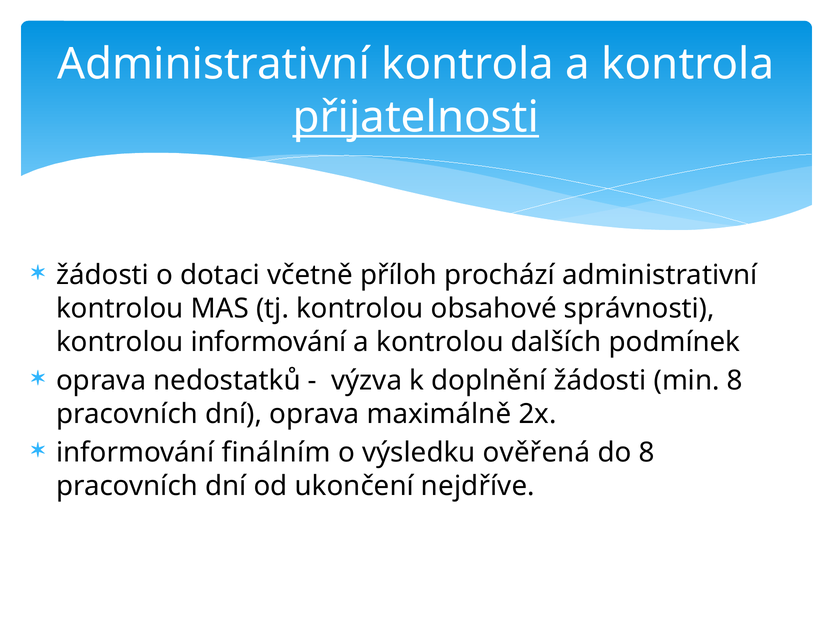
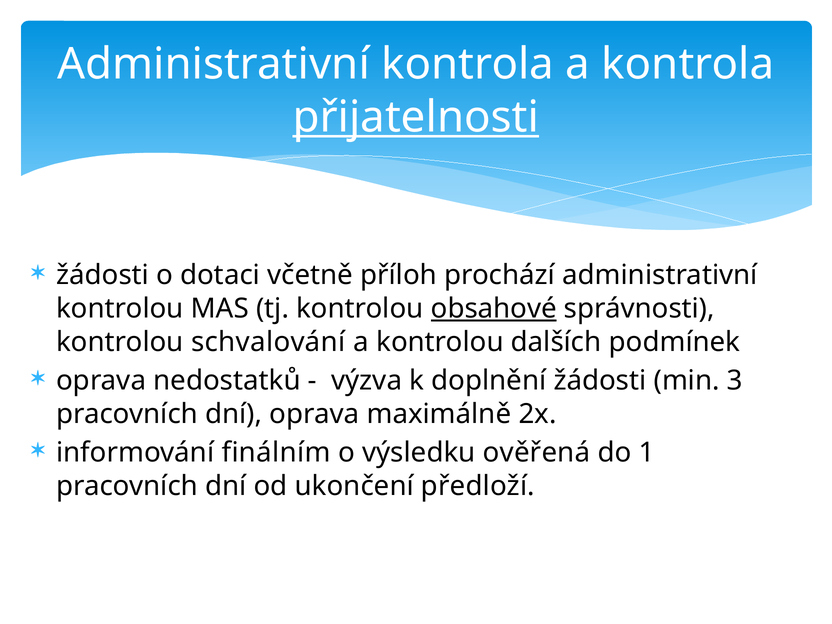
obsahové underline: none -> present (494, 309)
kontrolou informování: informování -> schvalování (268, 342)
min 8: 8 -> 3 (735, 381)
do 8: 8 -> 1 (647, 453)
nejdříve: nejdříve -> předloží (478, 486)
